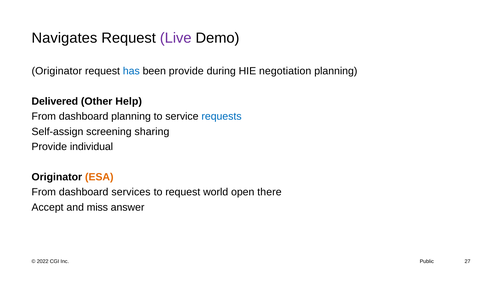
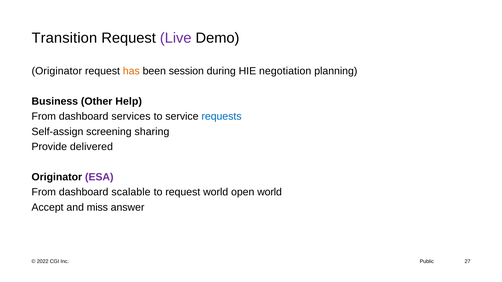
Navigates: Navigates -> Transition (64, 38)
has colour: blue -> orange (131, 71)
been provide: provide -> session (186, 71)
Delivered: Delivered -> Business (55, 101)
dashboard planning: planning -> services (131, 117)
individual: individual -> delivered (91, 147)
ESA colour: orange -> purple (99, 177)
services: services -> scalable (131, 192)
open there: there -> world (270, 192)
